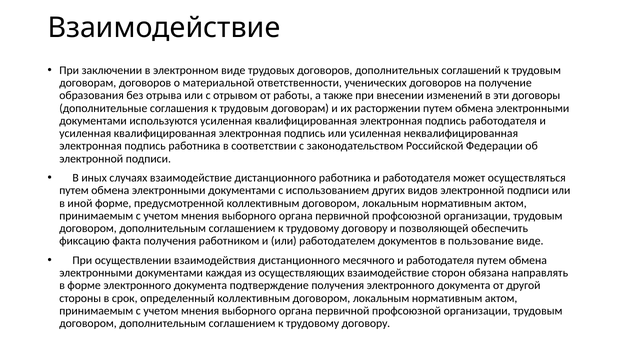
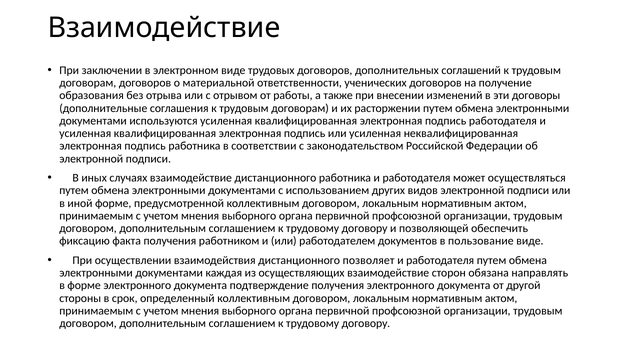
месячного: месячного -> позволяет (369, 260)
